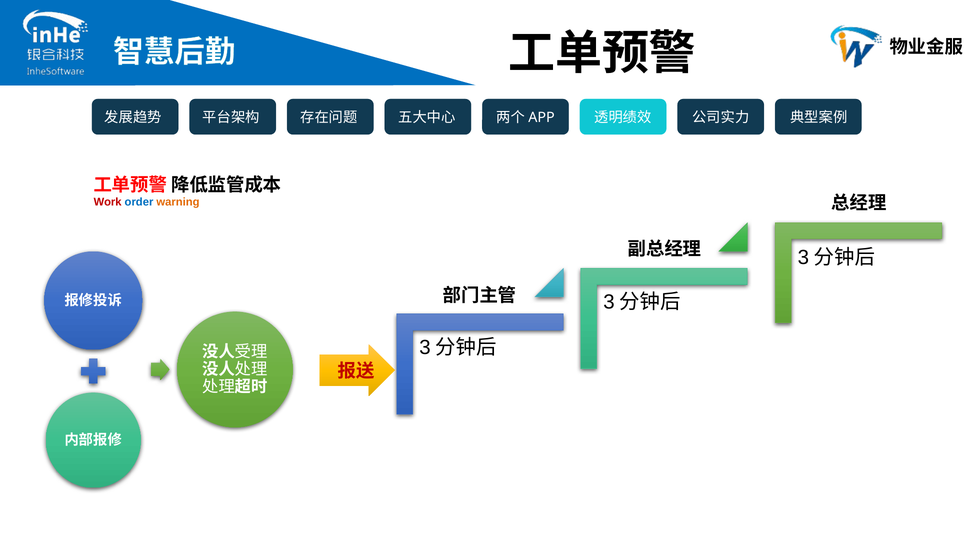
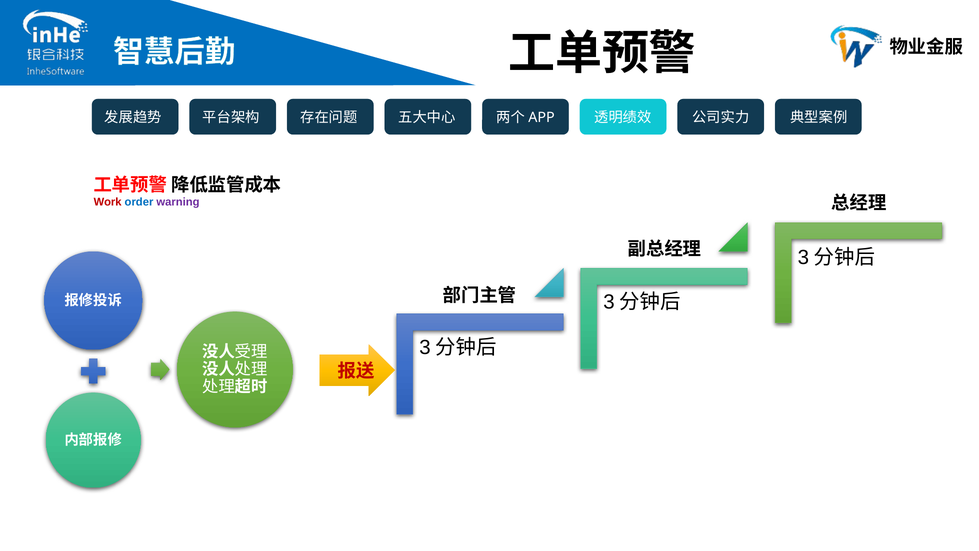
warning colour: orange -> purple (178, 202)
